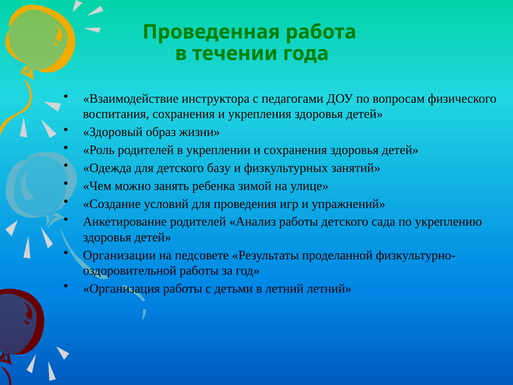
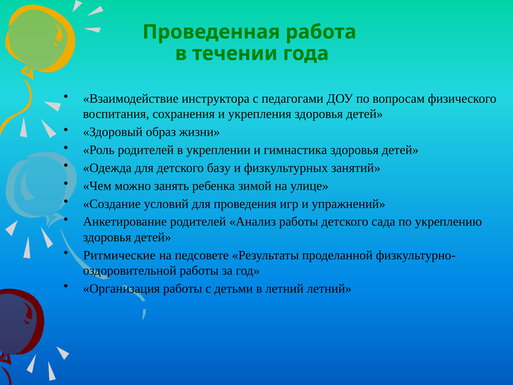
и сохранения: сохранения -> гимнастика (295, 150)
Организации: Организации -> Ритмические (119, 255)
